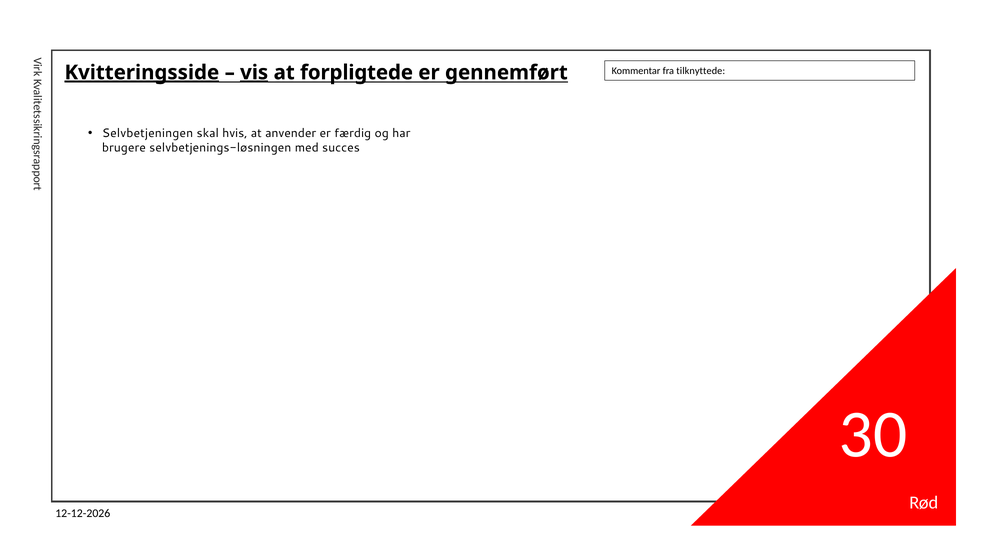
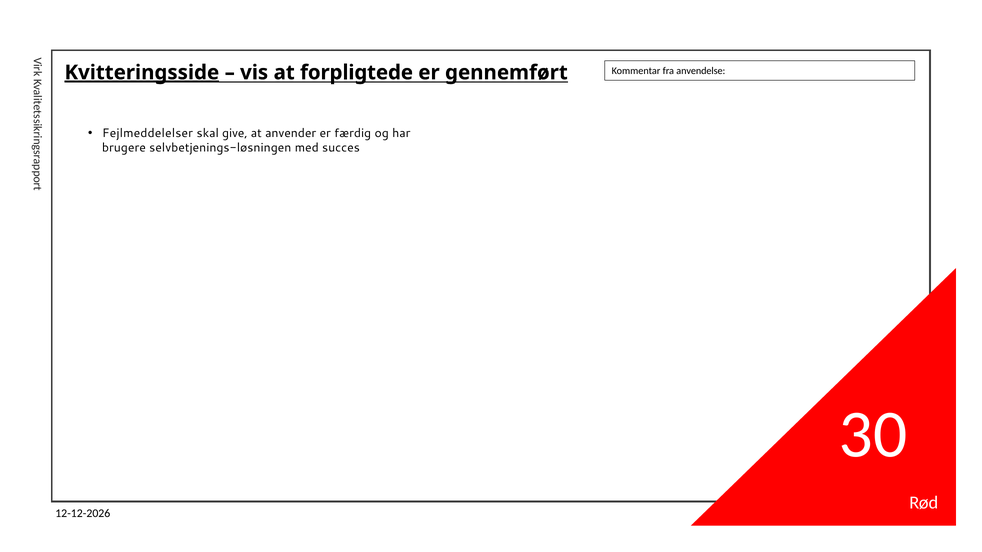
tilknyttede: tilknyttede -> anvendelse (701, 71)
vis underline: present -> none (254, 73)
Selvbetjeningen: Selvbetjeningen -> Fejlmeddelelser (148, 133)
hvis: hvis -> give (235, 133)
